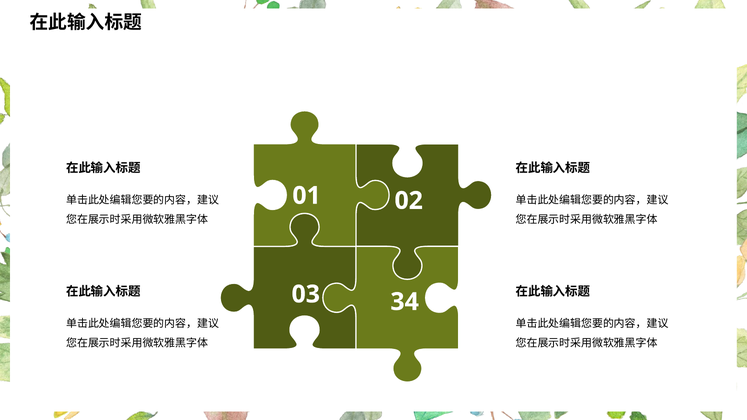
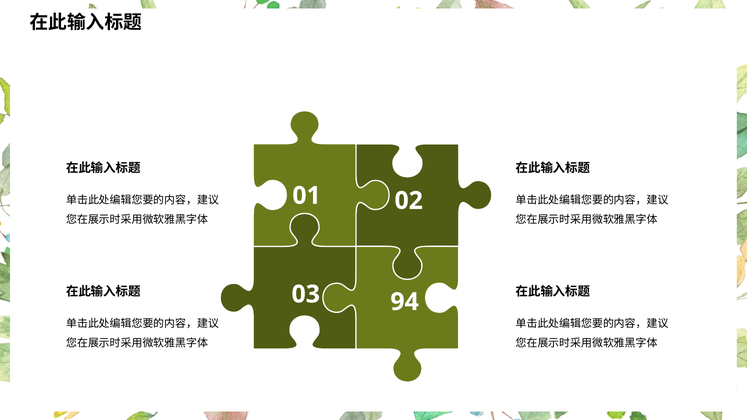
34: 34 -> 94 (405, 302)
